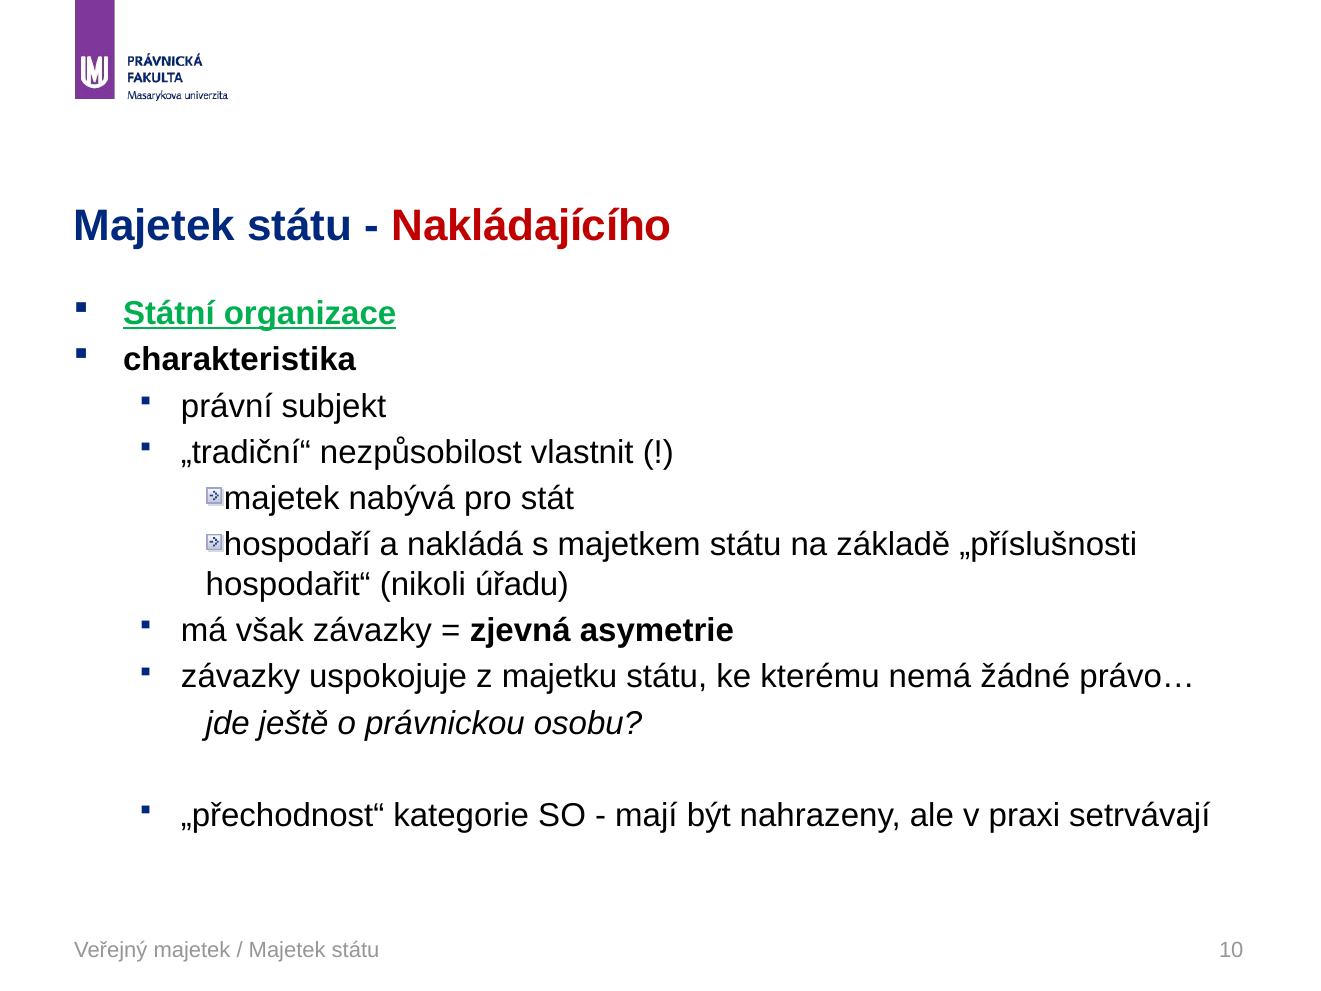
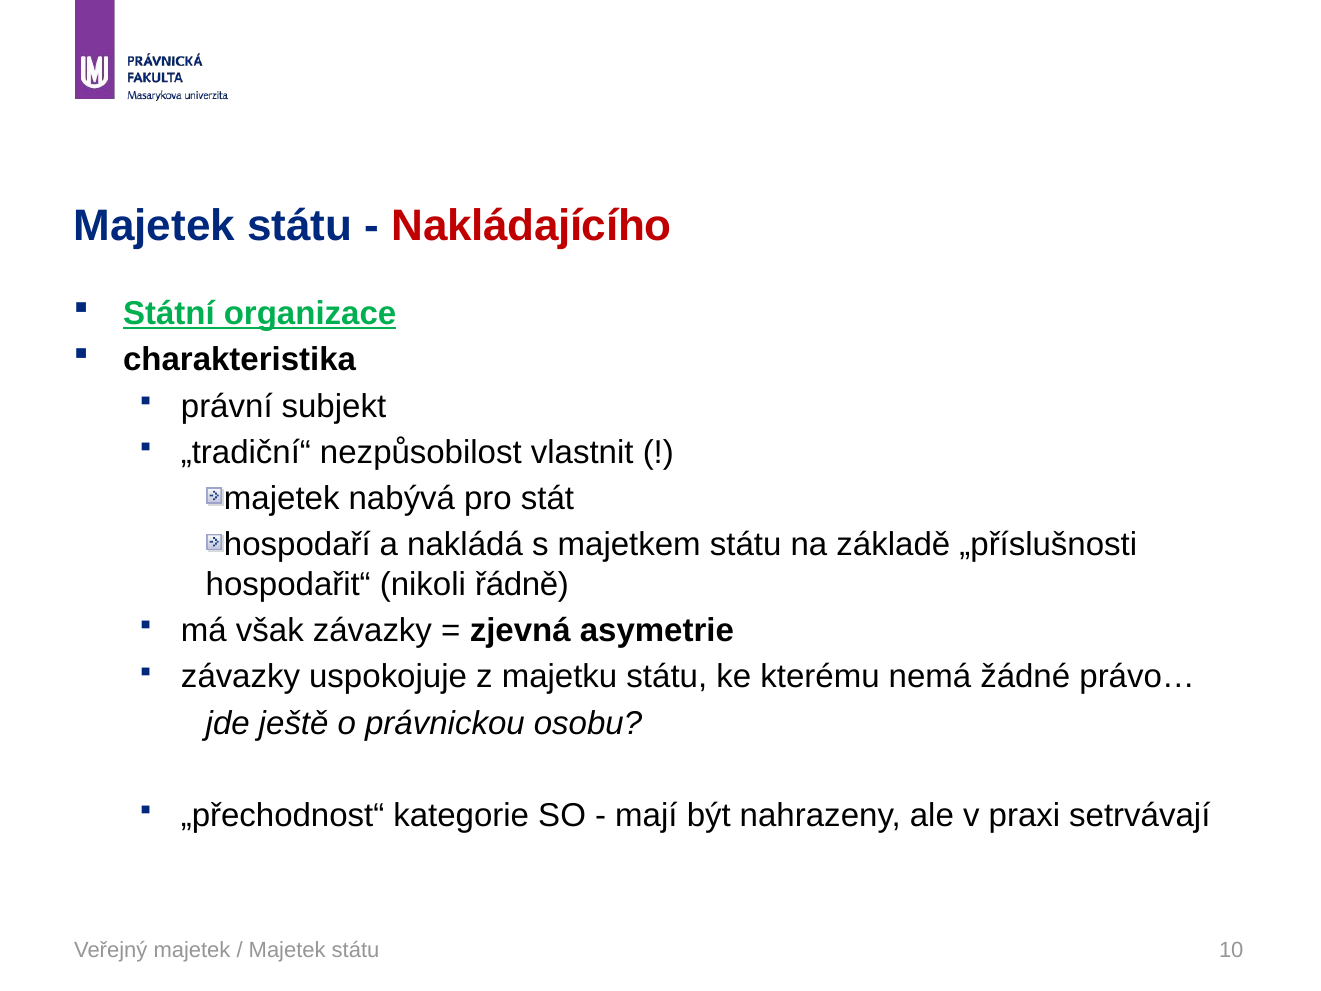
úřadu: úřadu -> řádně (522, 584)
